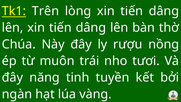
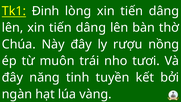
Trên: Trên -> Đinh (46, 11)
